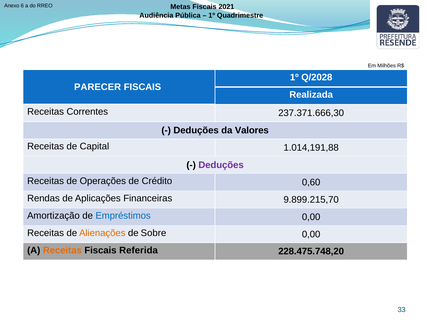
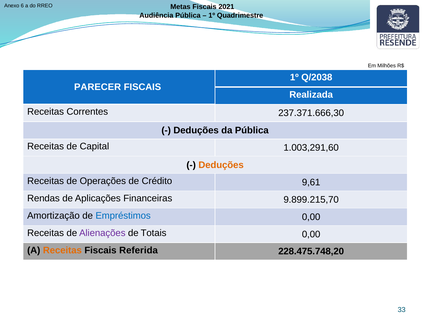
Q/2028: Q/2028 -> Q/2038 (317, 77)
da Valores: Valores -> Pública (252, 131)
1.014,191,88: 1.014,191,88 -> 1.003,291,60 (311, 148)
Deduções colour: purple -> orange (221, 165)
0,60: 0,60 -> 9,61 (311, 182)
Alienações colour: orange -> purple (102, 233)
Sobre: Sobre -> Totais (154, 233)
